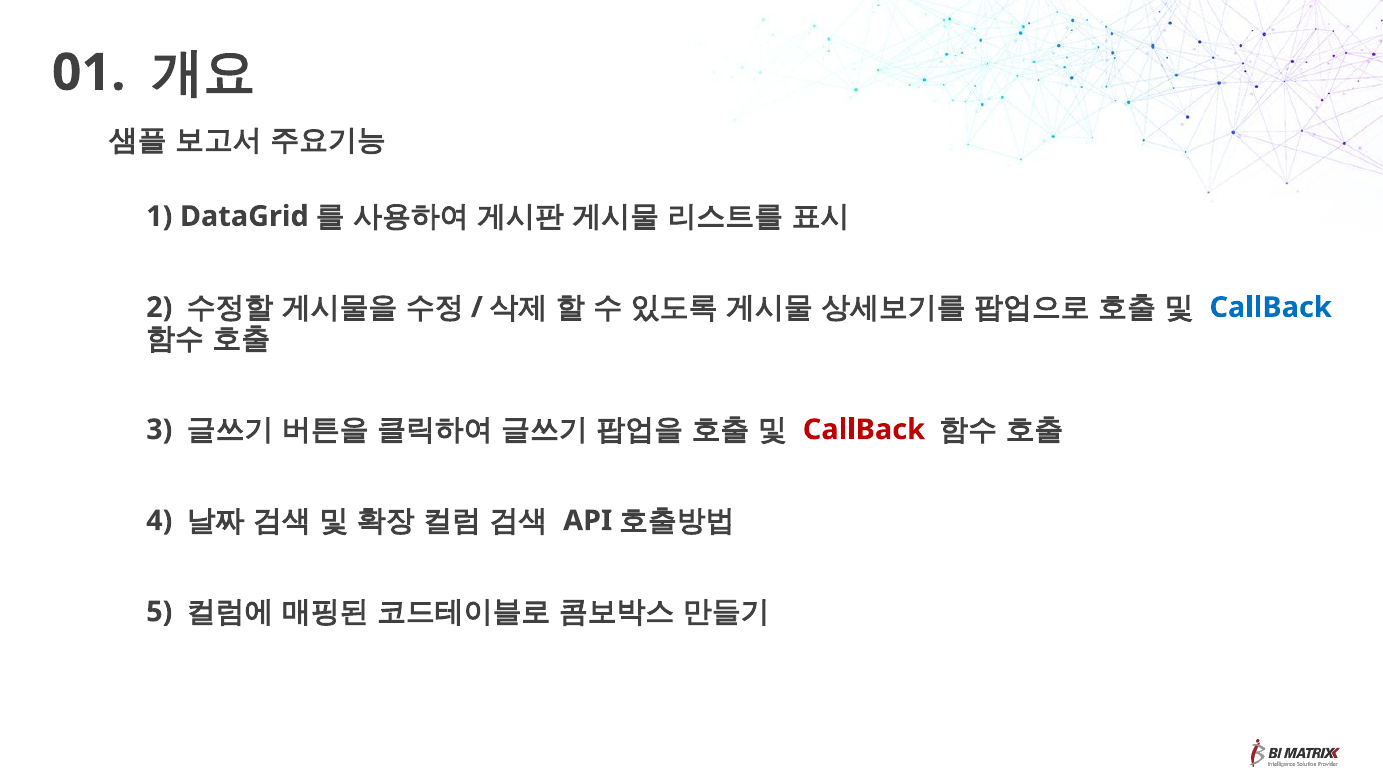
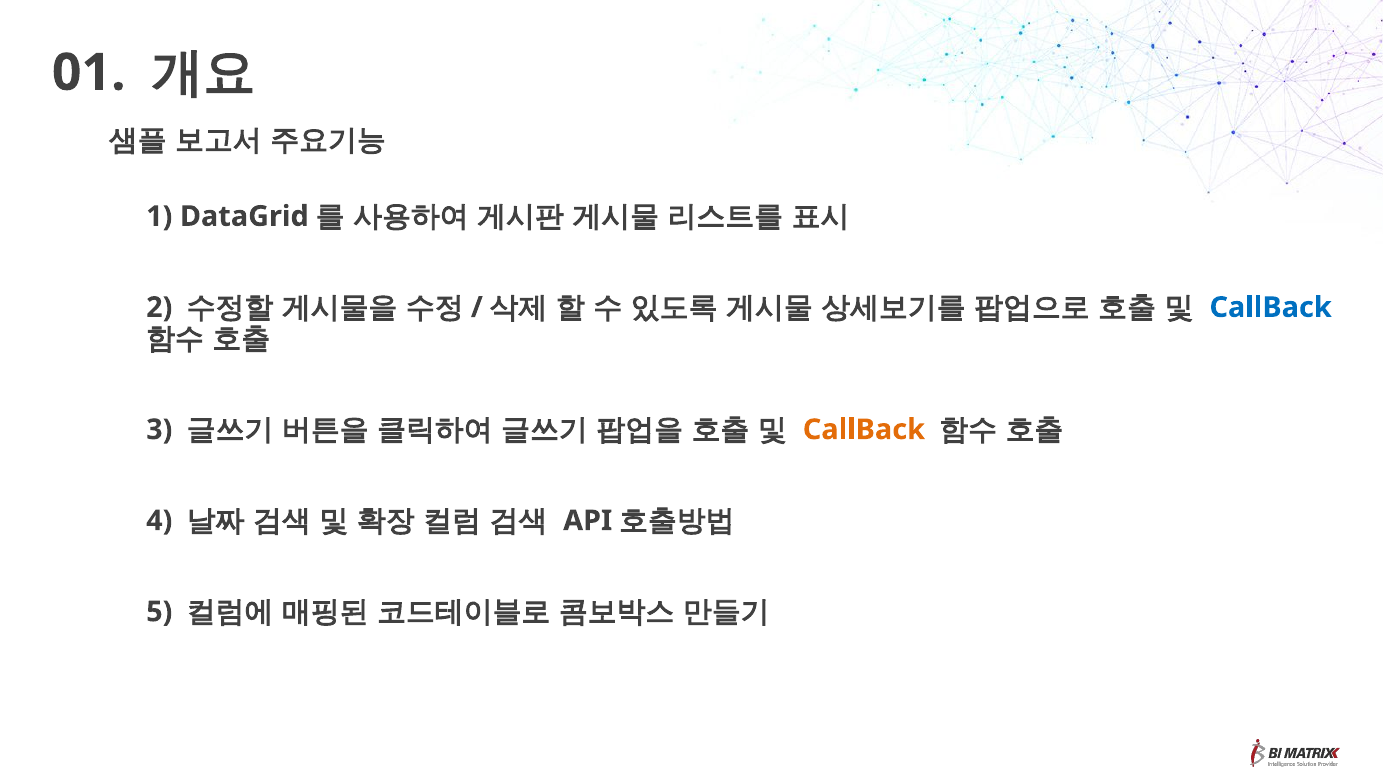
CallBack colour: red -> orange (864, 430)
